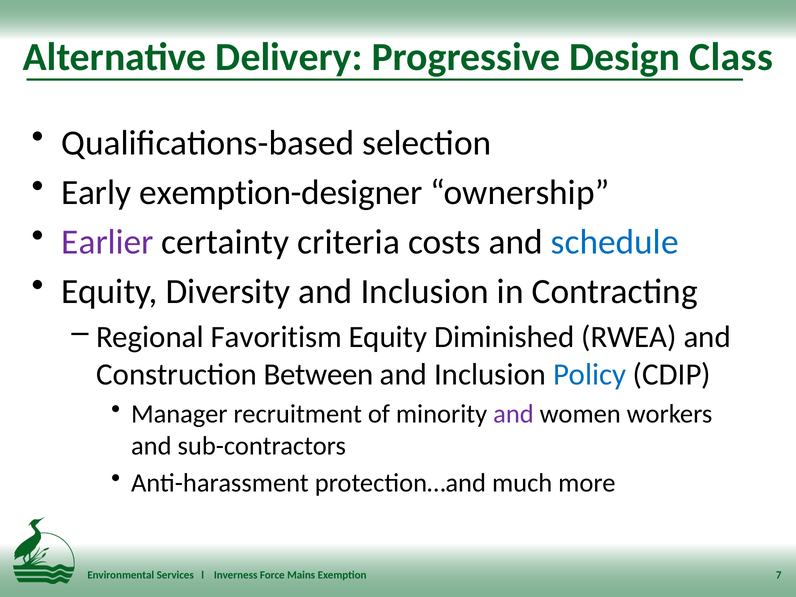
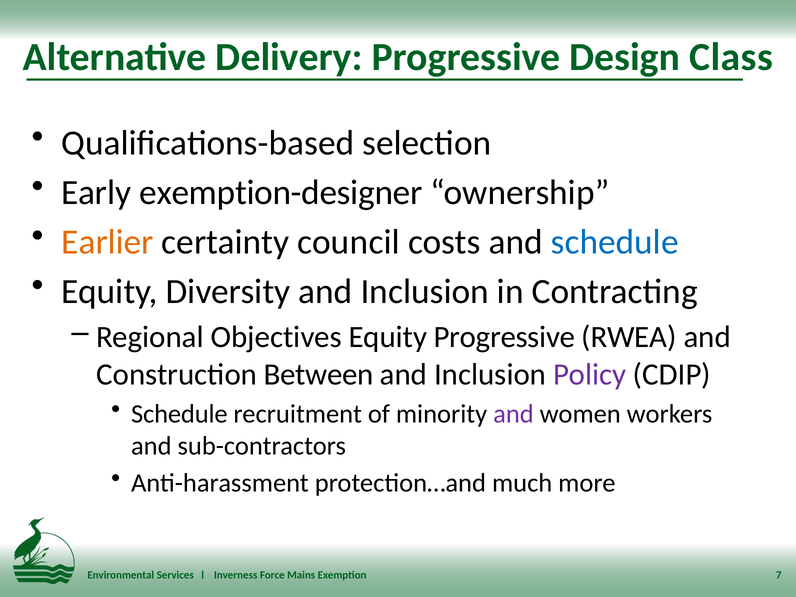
Earlier colour: purple -> orange (108, 242)
criteria: criteria -> council (349, 242)
Favoritism: Favoritism -> Objectives (276, 337)
Equity Diminished: Diminished -> Progressive (504, 337)
Policy colour: blue -> purple (590, 374)
Manager: Manager -> Schedule (179, 414)
